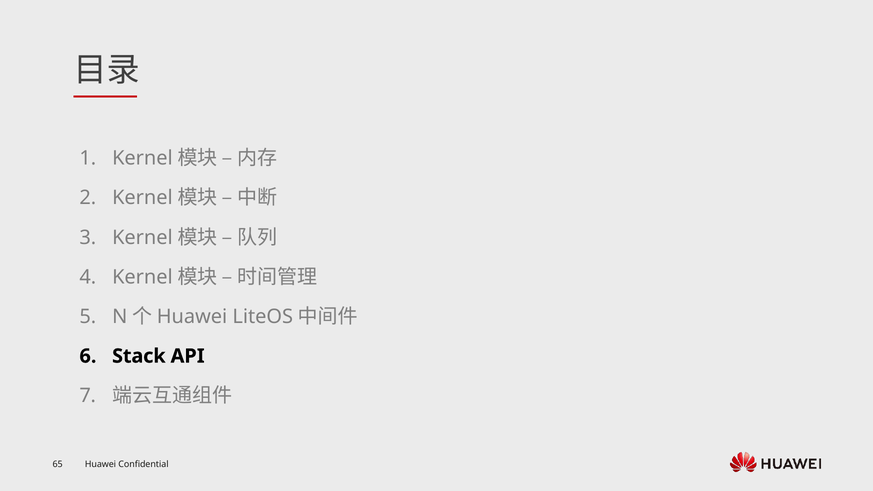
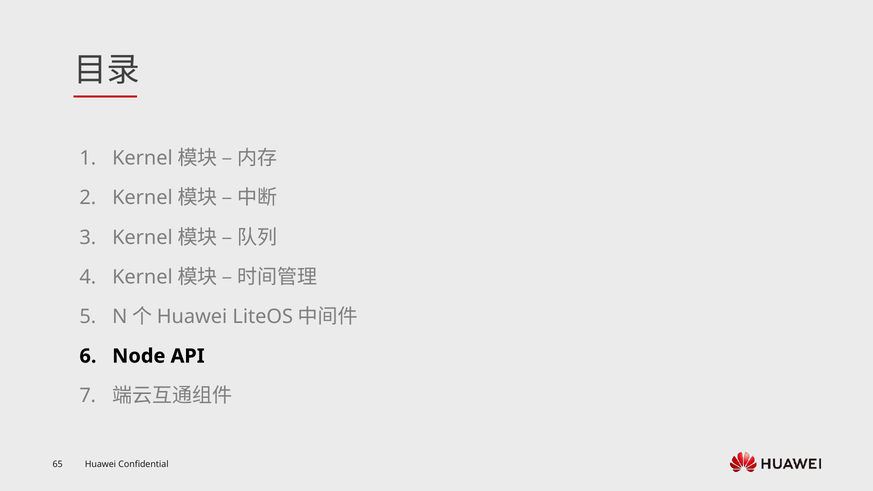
Stack: Stack -> Node (139, 356)
